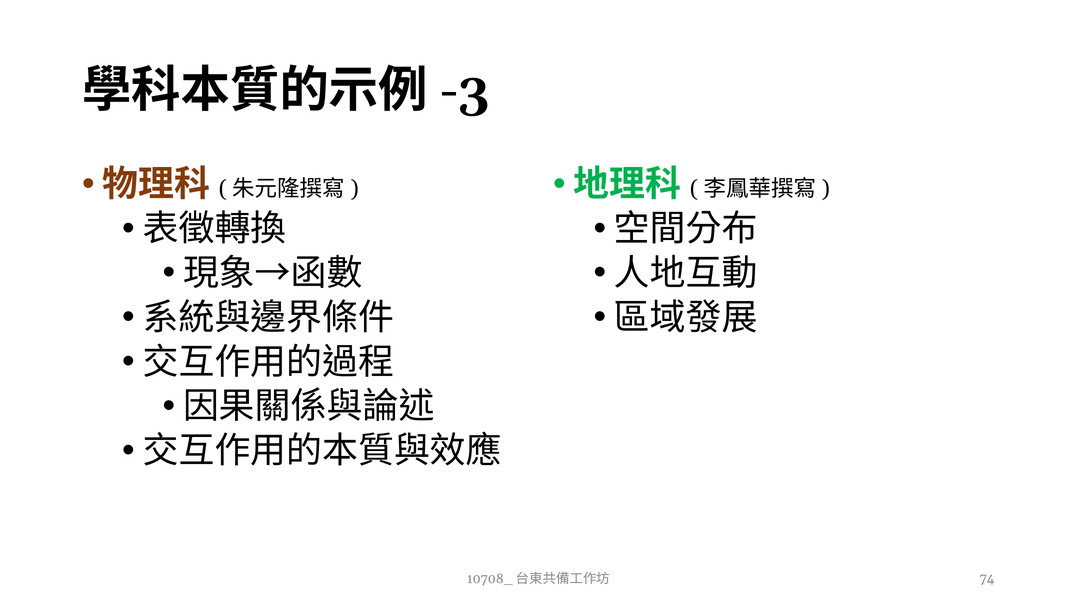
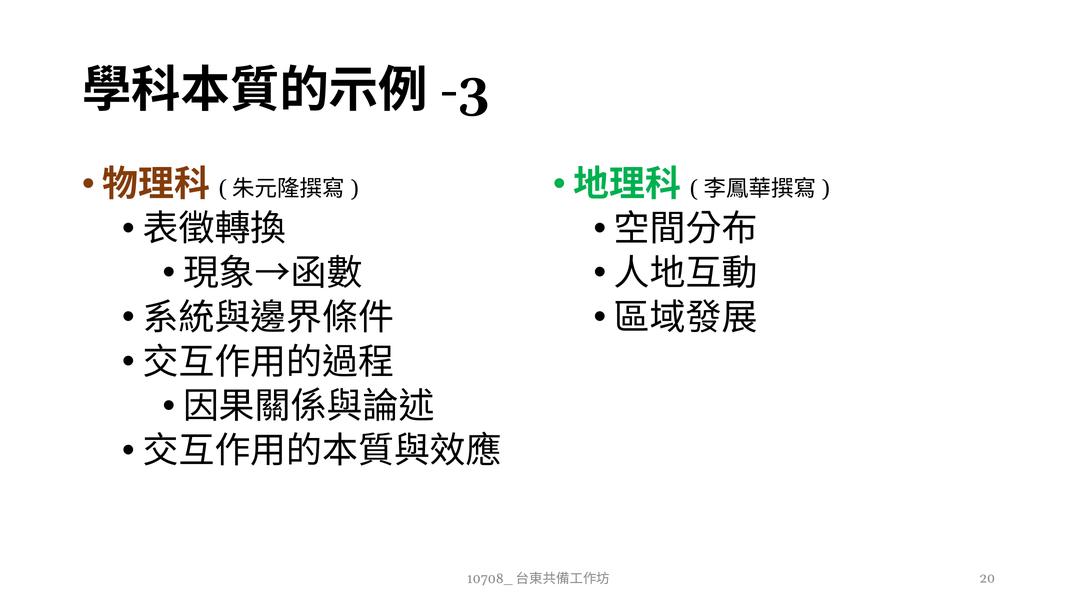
74: 74 -> 20 (987, 578)
